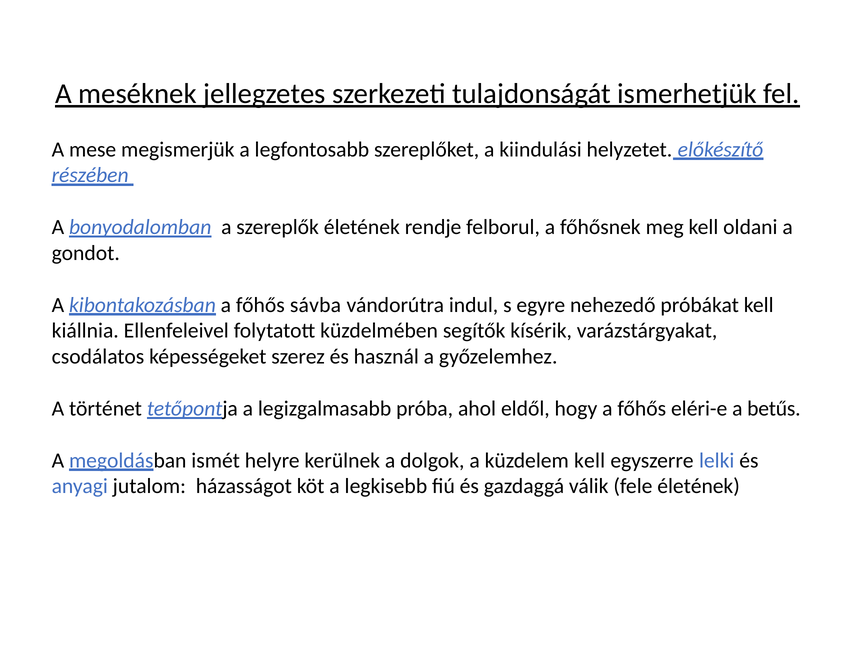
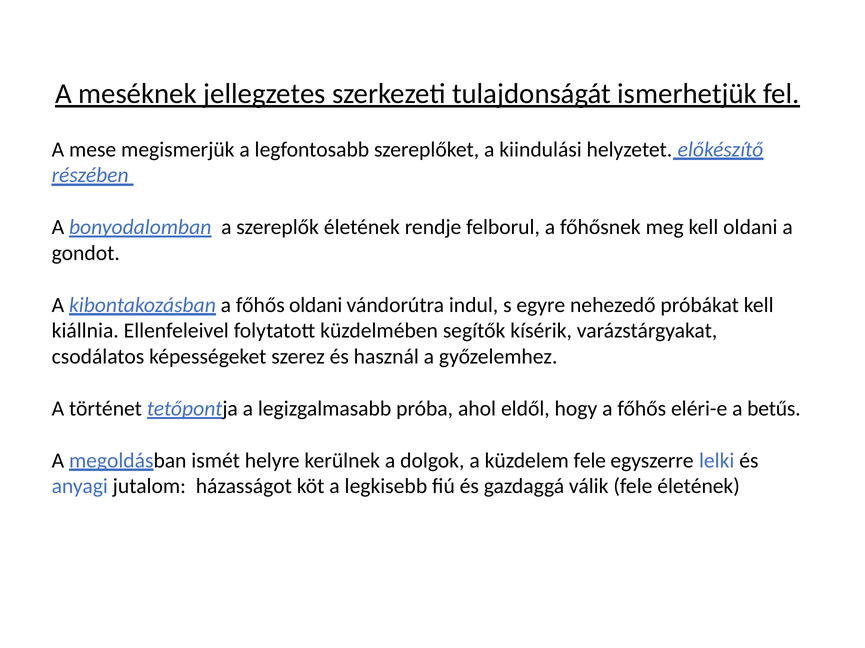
főhős sávba: sávba -> oldani (316, 305)
küzdelem kell: kell -> fele (590, 461)
